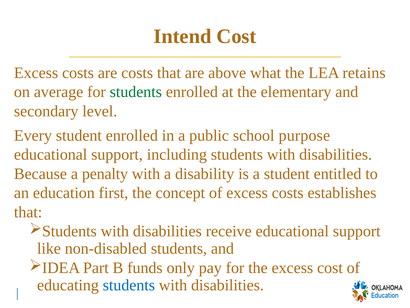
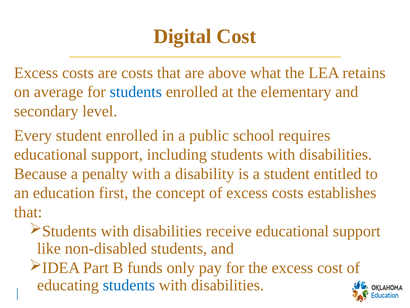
Intend: Intend -> Digital (183, 36)
students colour: green -> blue (136, 92)
purpose: purpose -> requires (304, 135)
